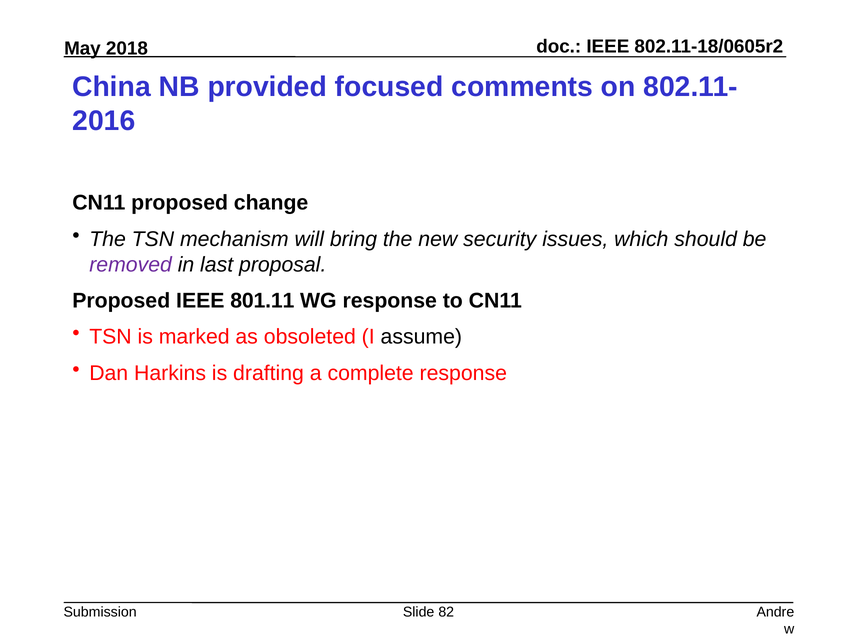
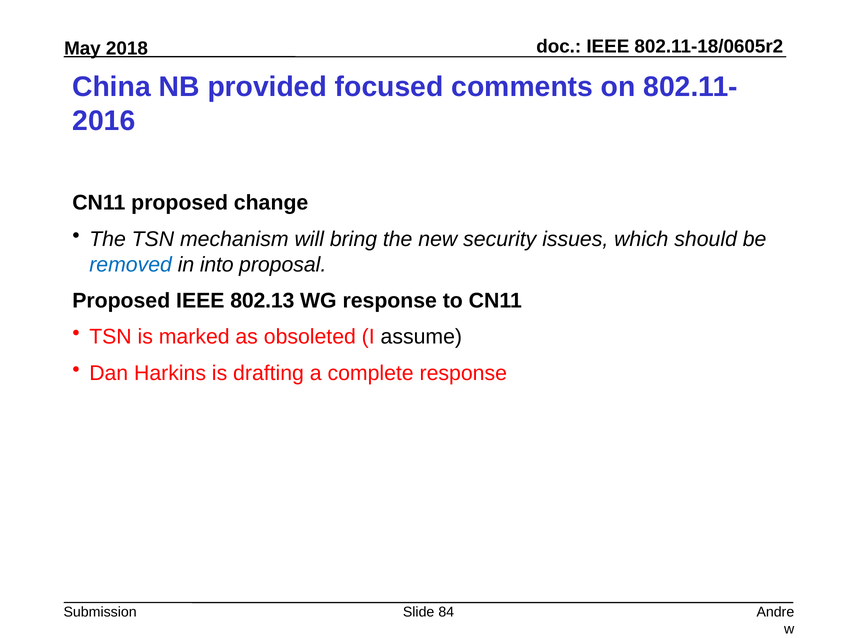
removed colour: purple -> blue (131, 264)
last: last -> into (217, 264)
801.11: 801.11 -> 802.13 (262, 300)
82: 82 -> 84 (446, 611)
